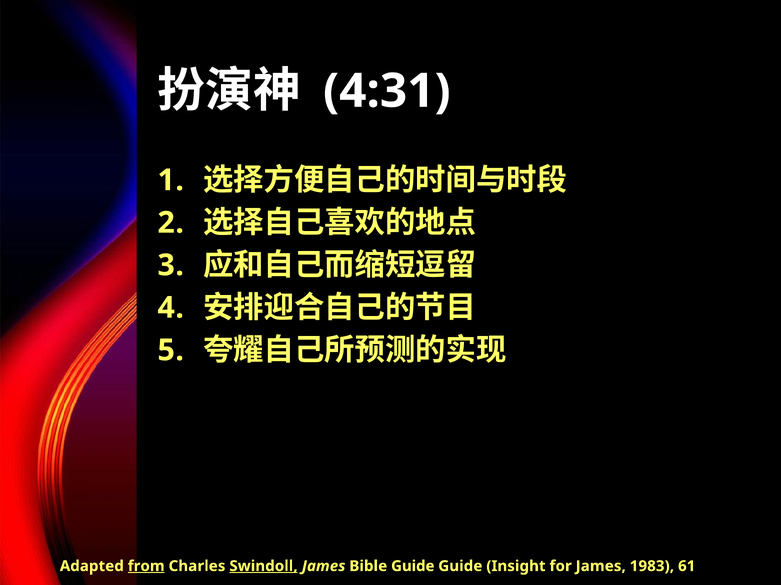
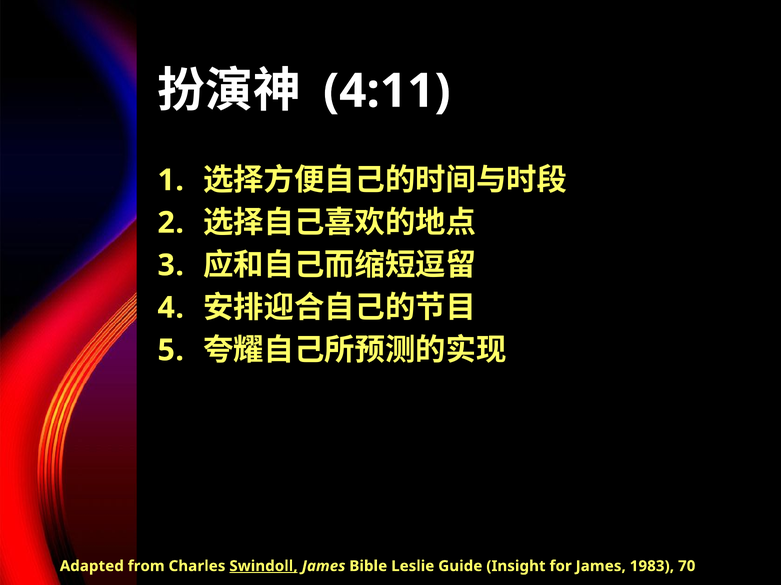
4:31: 4:31 -> 4:11 (387, 91)
from underline: present -> none (146, 567)
Bible Guide: Guide -> Leslie (413, 567)
61: 61 -> 70 (687, 567)
